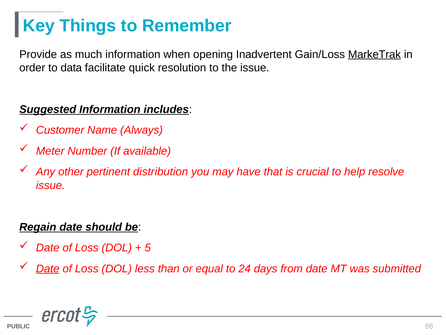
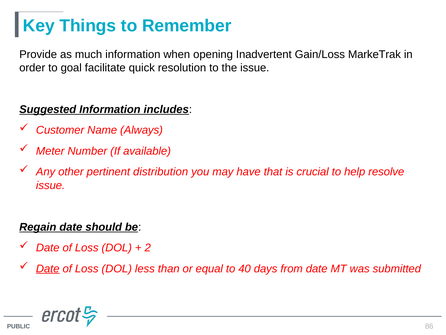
MarkeTrak underline: present -> none (374, 54)
data: data -> goal (71, 68)
5: 5 -> 2 (148, 247)
24: 24 -> 40 (245, 268)
